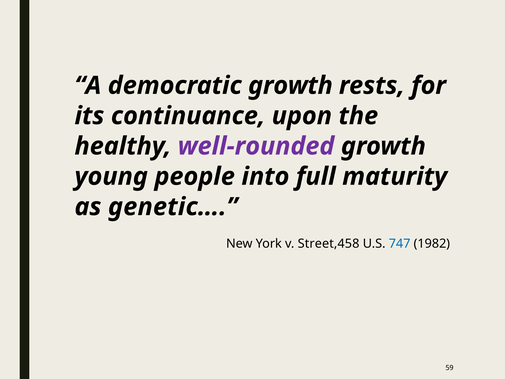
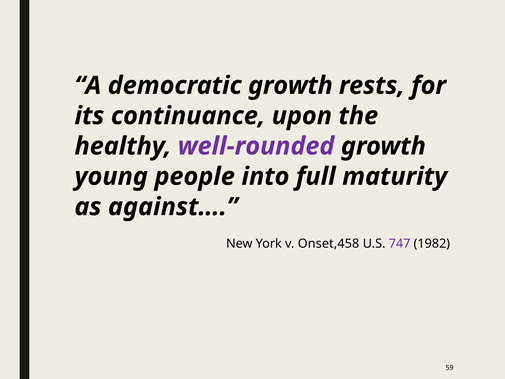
genetic…: genetic… -> against… (173, 207)
Street,458: Street,458 -> Onset,458 (329, 244)
747 colour: blue -> purple (400, 244)
